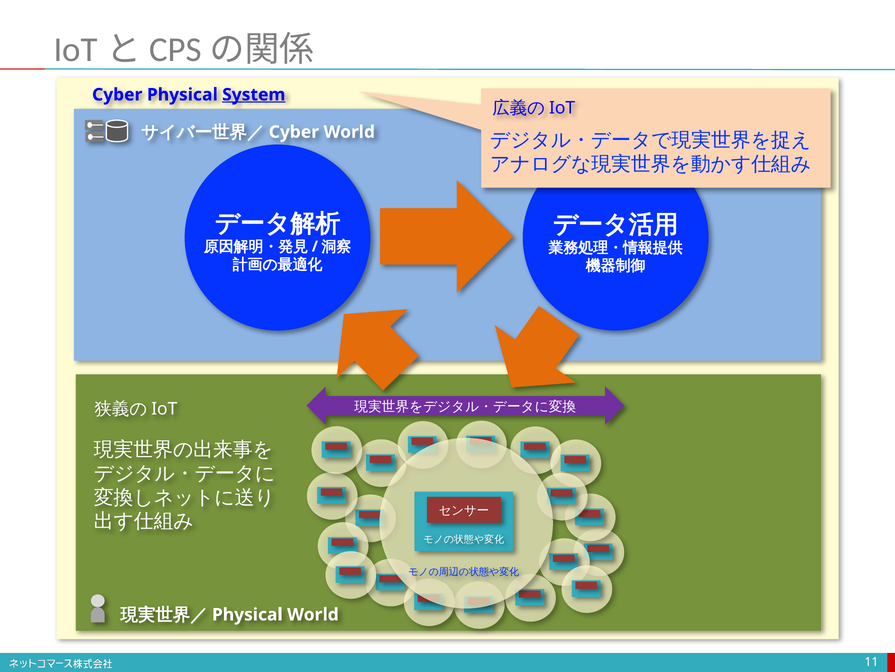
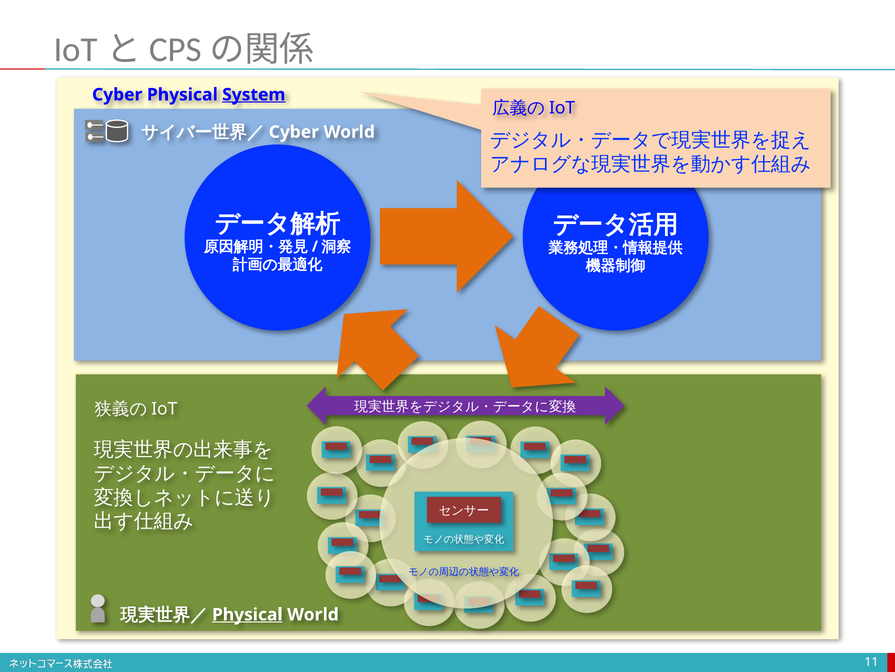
Physical underline: none -> present (247, 614)
